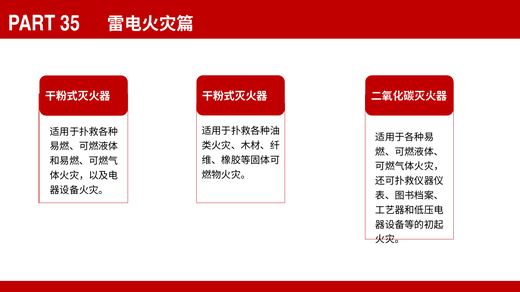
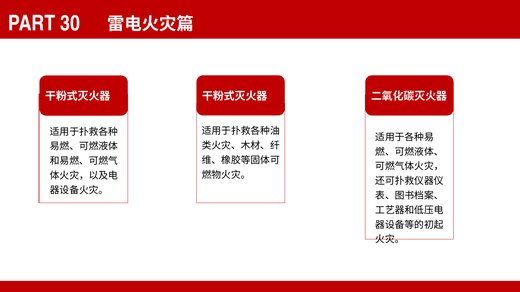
35: 35 -> 30 (70, 23)
